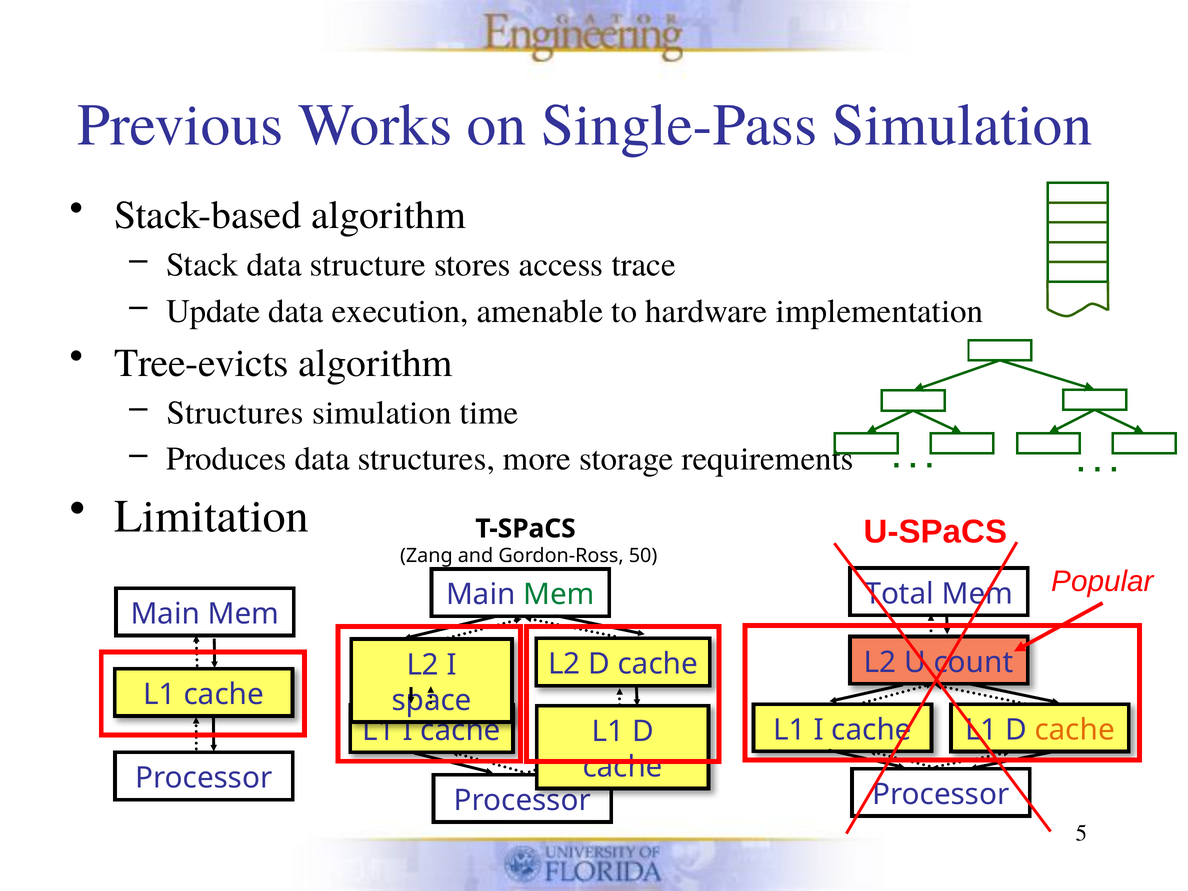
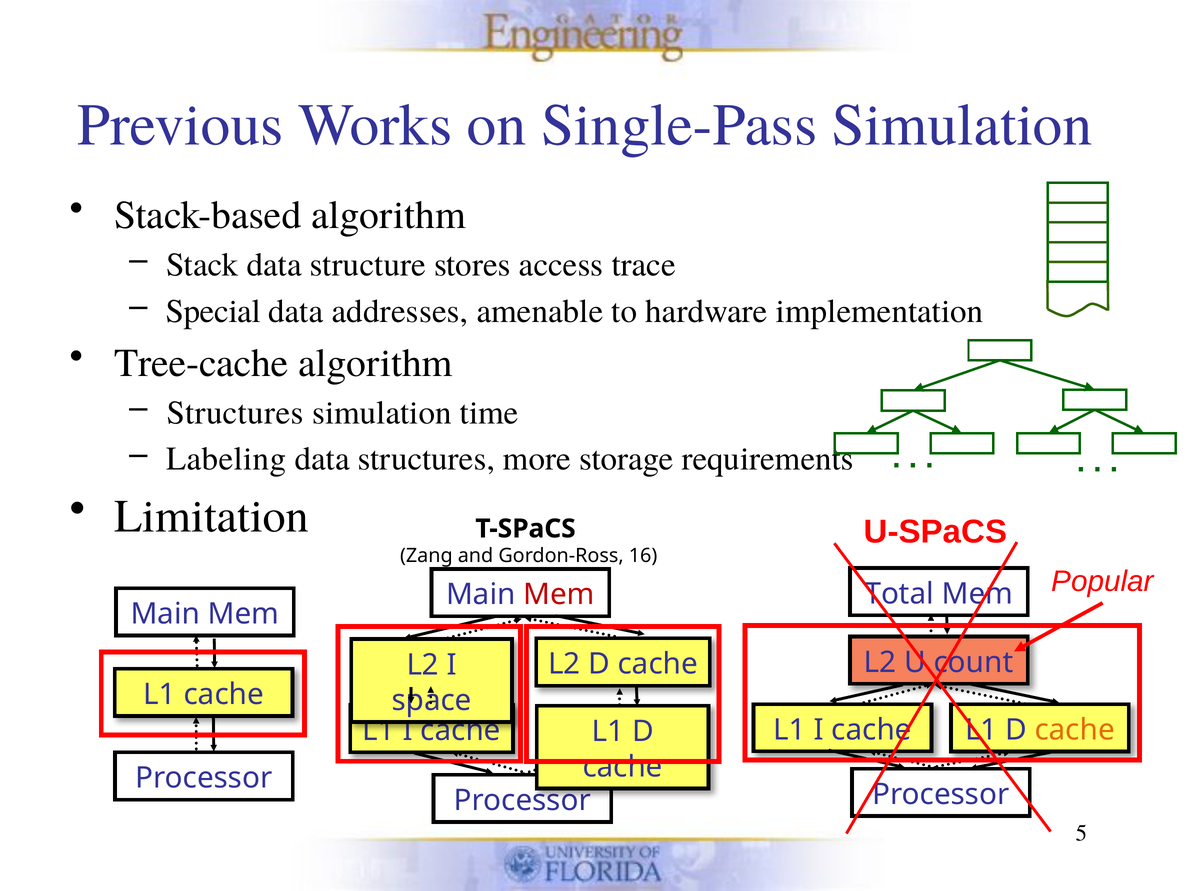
Update: Update -> Special (213, 311)
execution: execution -> addresses (400, 311)
Tree-evicts: Tree-evicts -> Tree-cache (201, 363)
Produces: Produces -> Labeling (226, 459)
50: 50 -> 16 (643, 556)
Mem colour: green -> red (559, 595)
